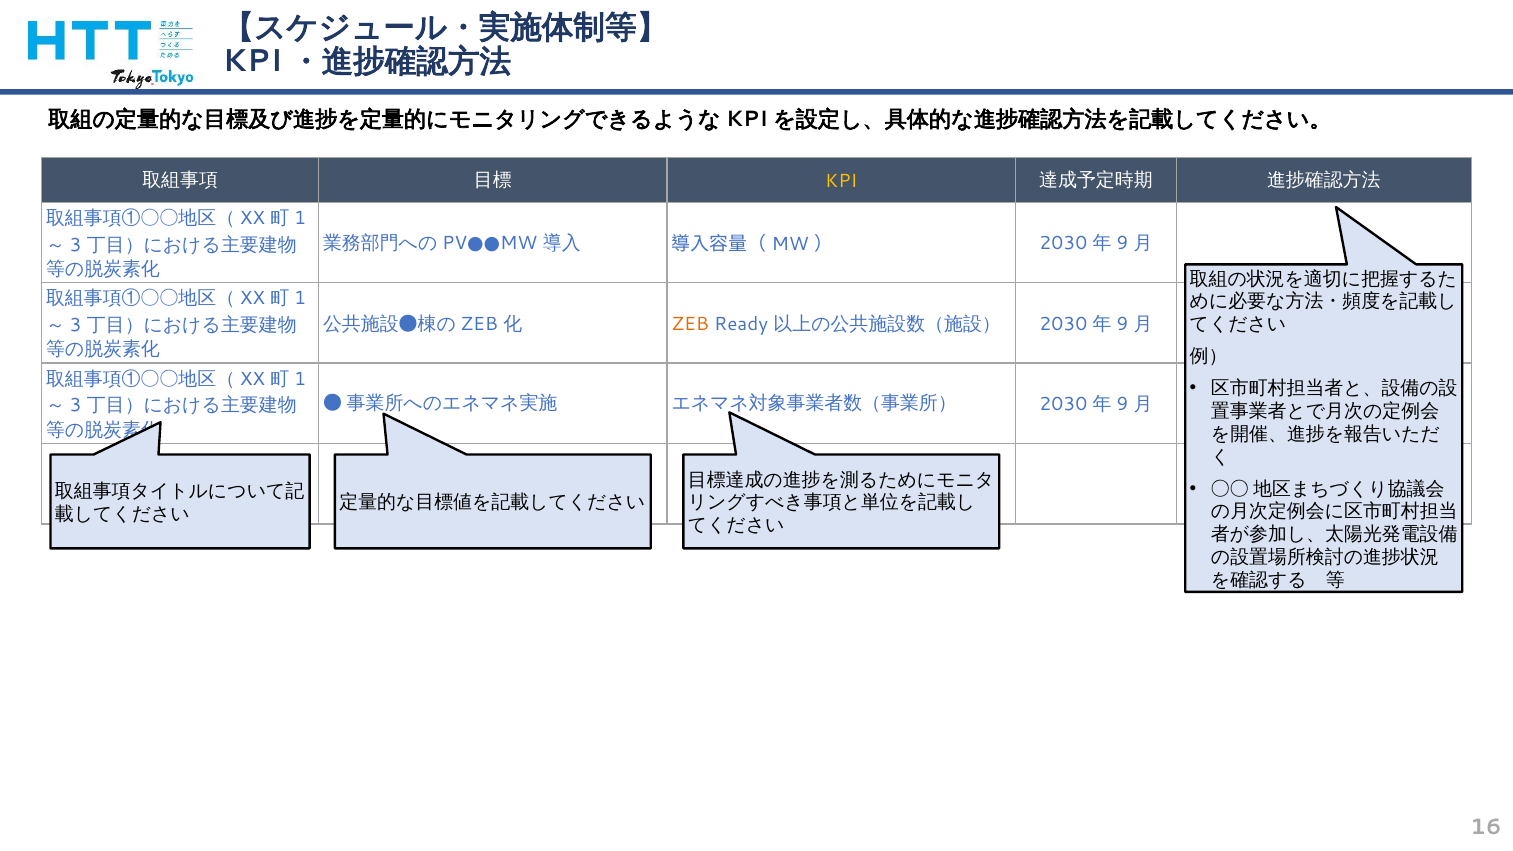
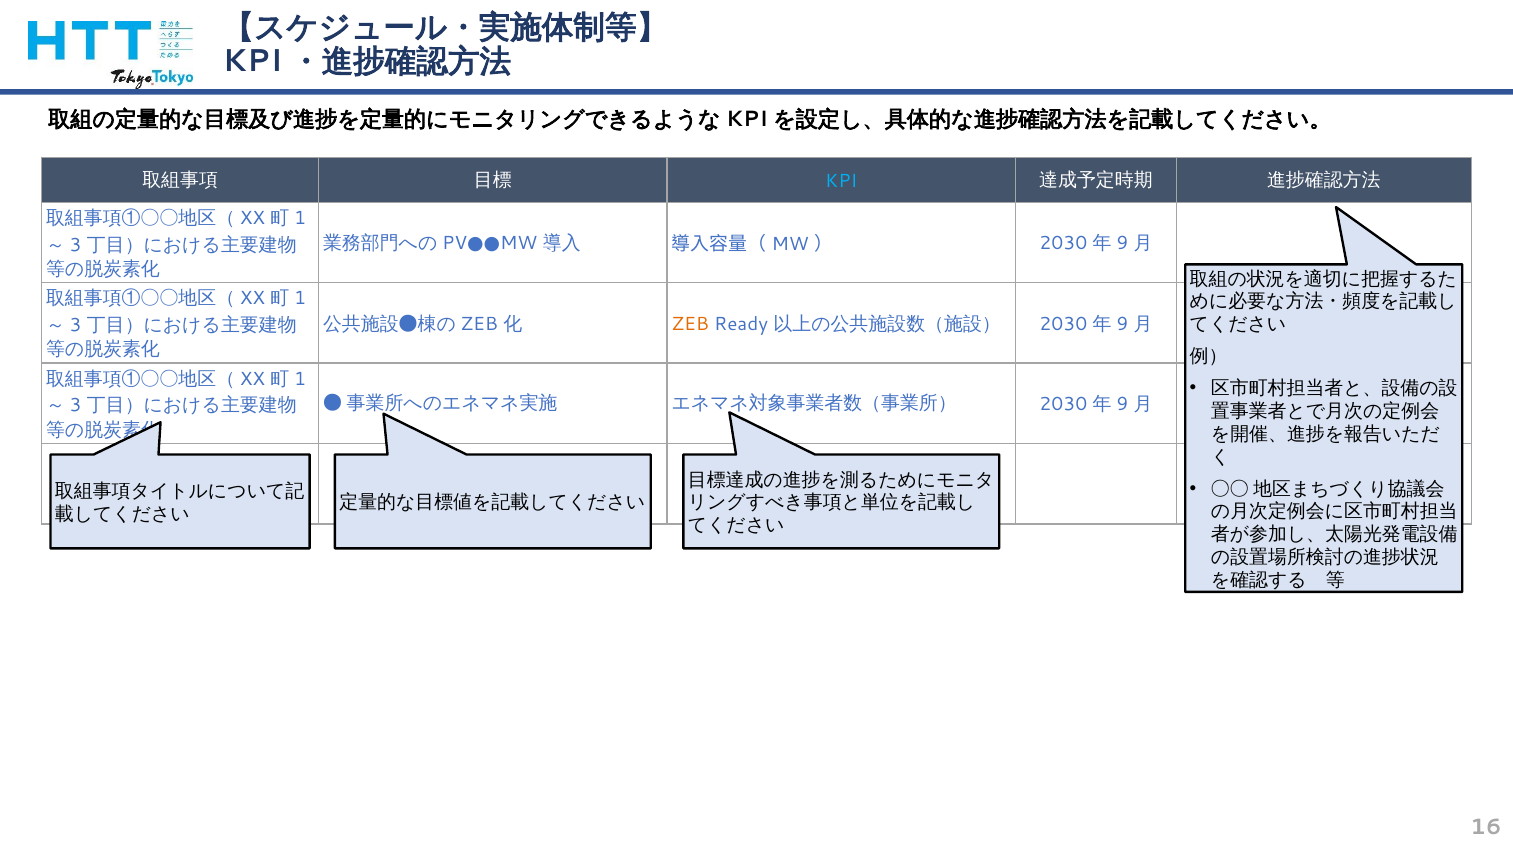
KPI colour: yellow -> light blue (841, 181)
